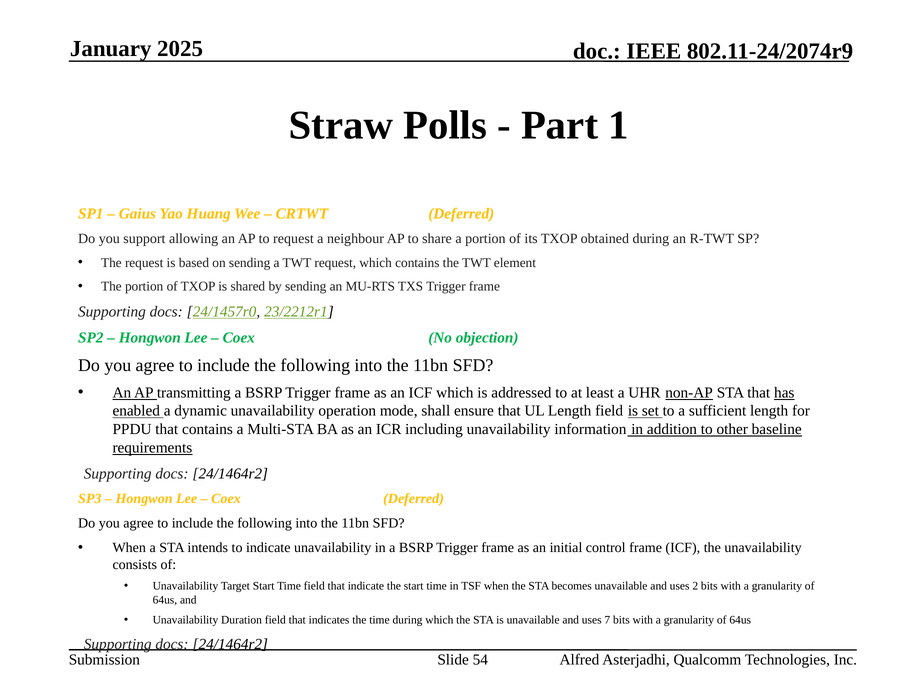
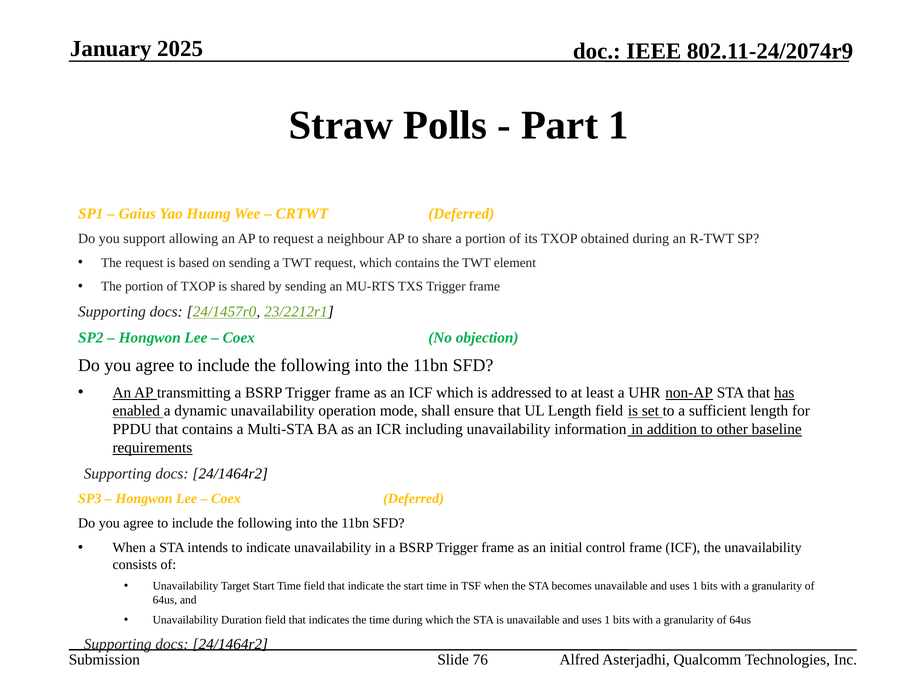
2: 2 -> 1 (695, 586)
7: 7 -> 1 (607, 620)
54: 54 -> 76 (480, 660)
